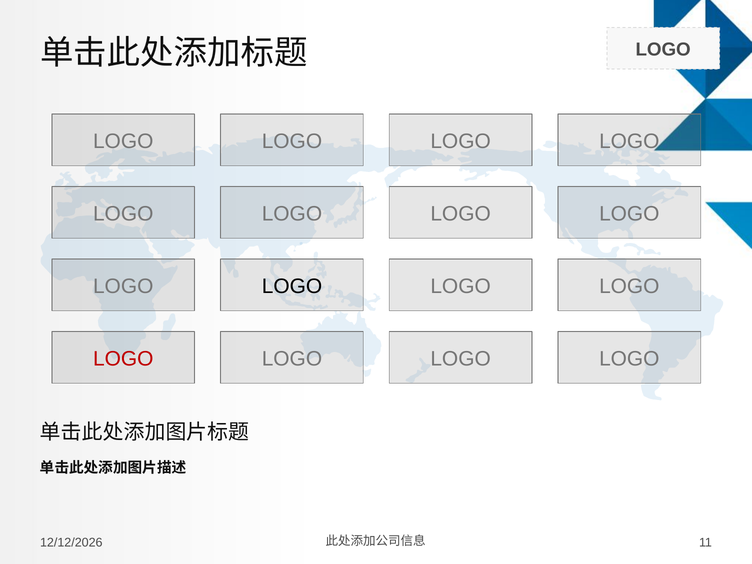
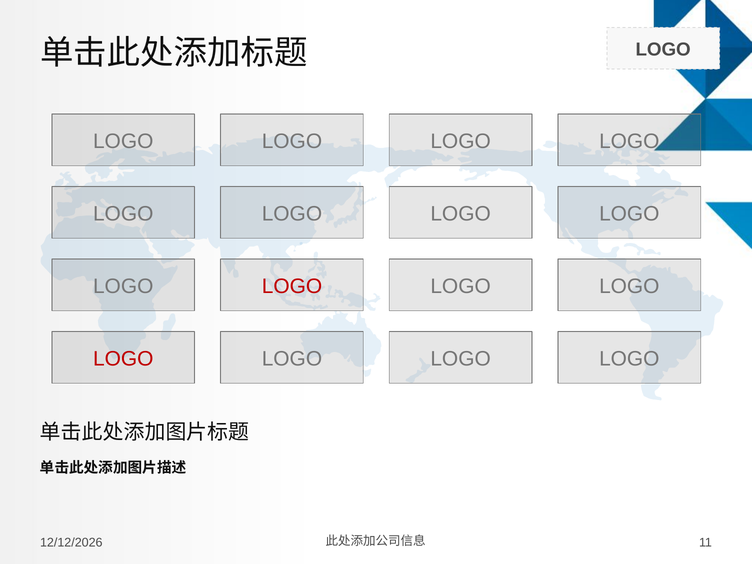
LOGO colour: black -> red (292, 286)
